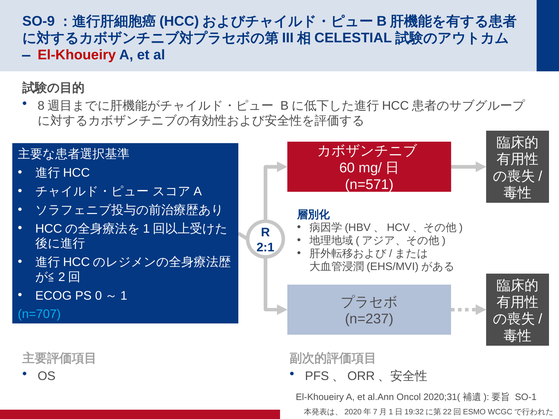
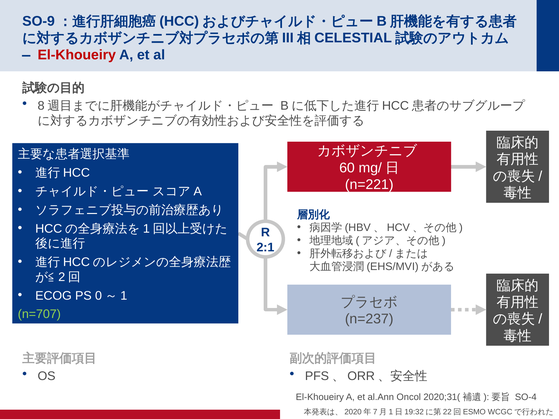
n=571: n=571 -> n=221 (369, 185)
n=707 colour: light blue -> light green (39, 314)
SO-1: SO-1 -> SO-4 (526, 397)
